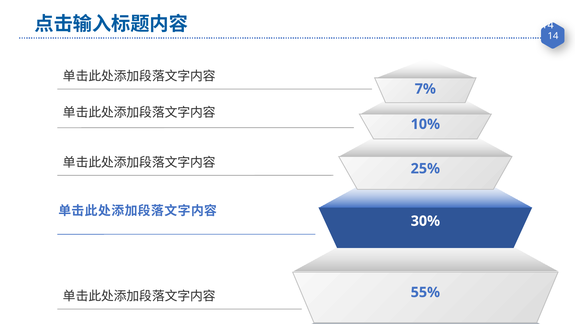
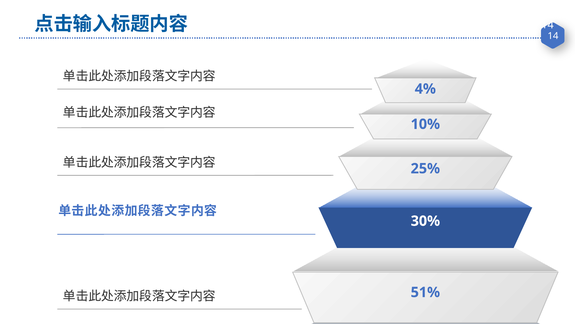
7%: 7% -> 4% (425, 89)
55%: 55% -> 51% (425, 292)
